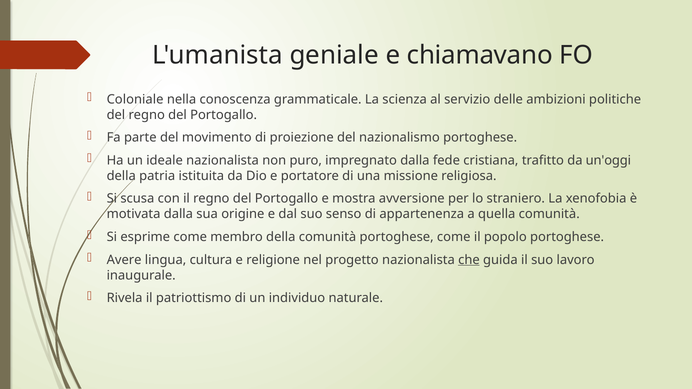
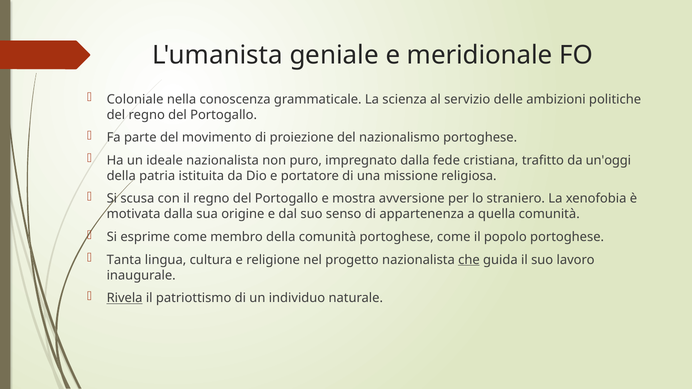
chiamavano: chiamavano -> meridionale (480, 55)
Avere: Avere -> Tanta (124, 260)
Rivela underline: none -> present (125, 298)
